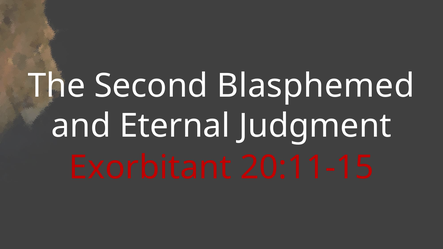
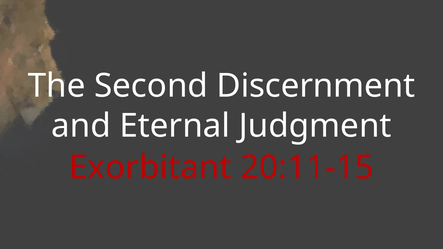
Blasphemed: Blasphemed -> Discernment (316, 86)
